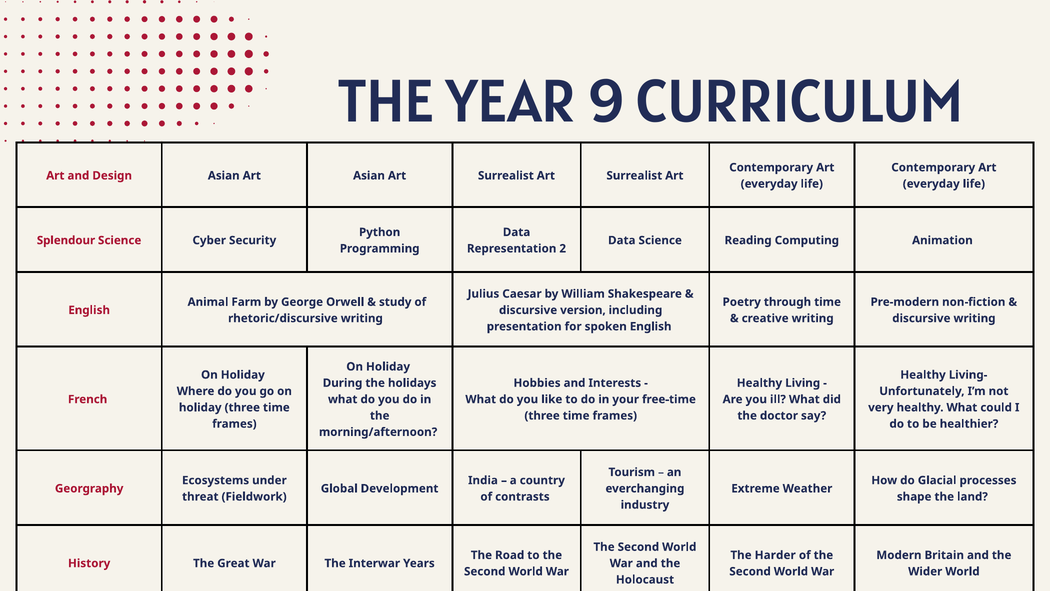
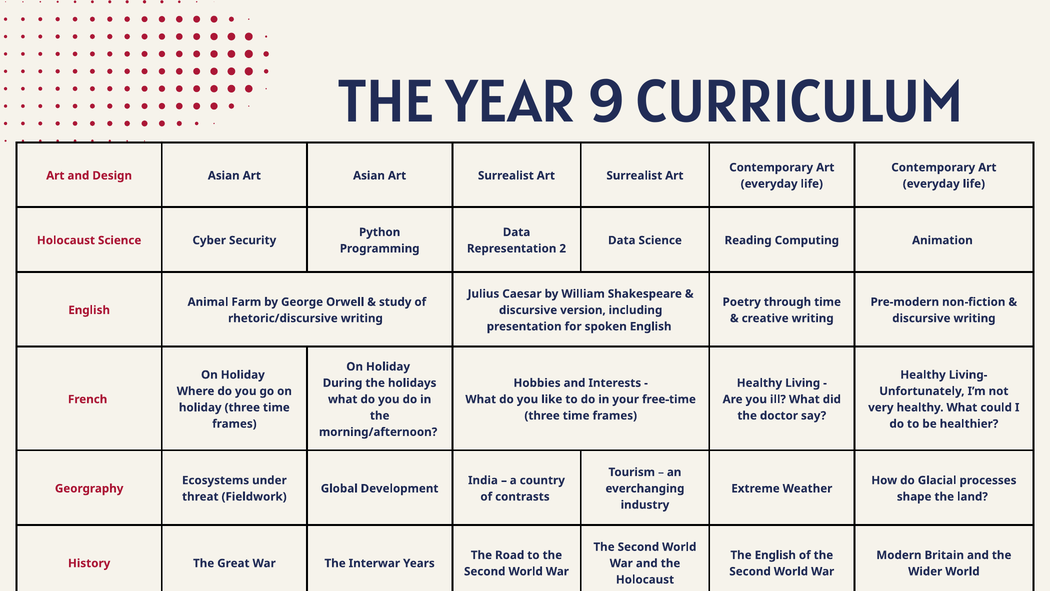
Splendour: Splendour -> Holocaust (66, 240)
The Harder: Harder -> English (775, 555)
